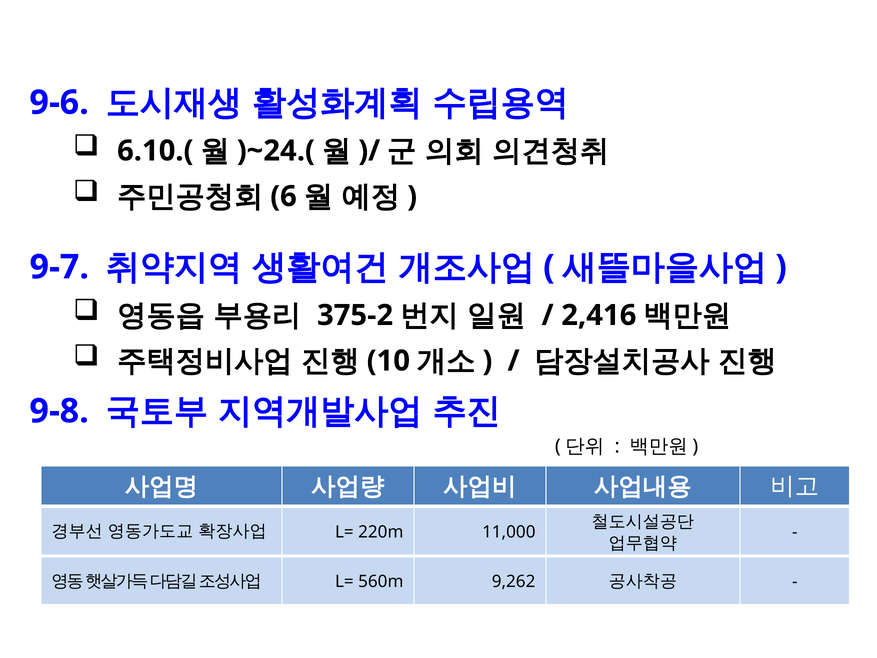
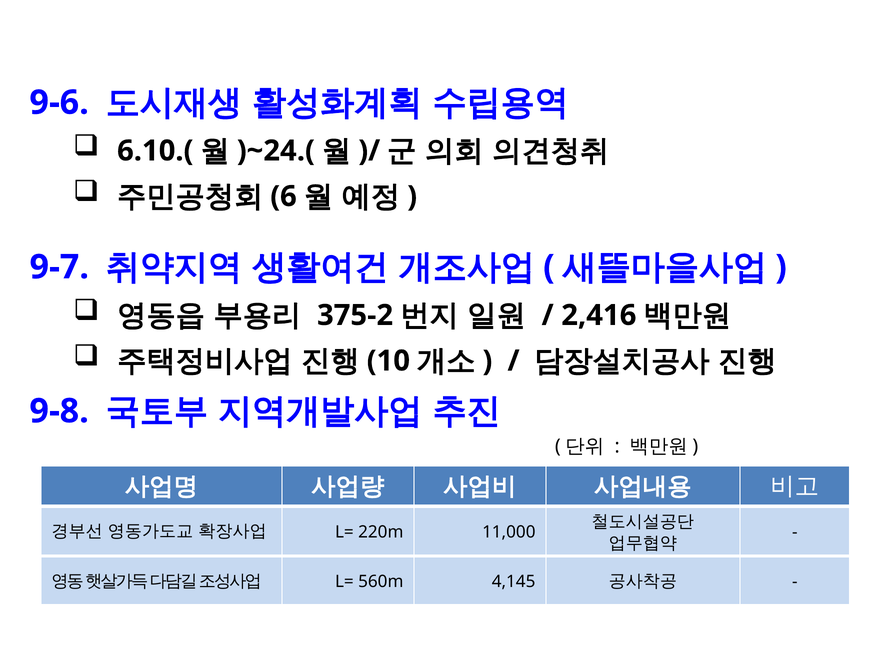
9,262: 9,262 -> 4,145 (514, 582)
